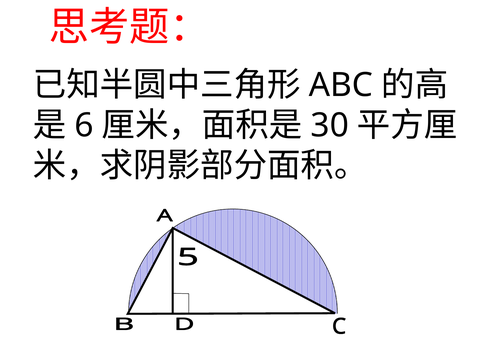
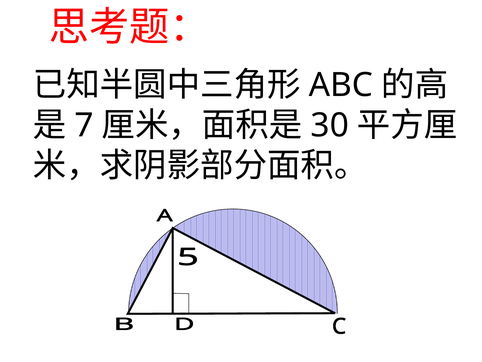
6: 6 -> 7 (84, 125)
